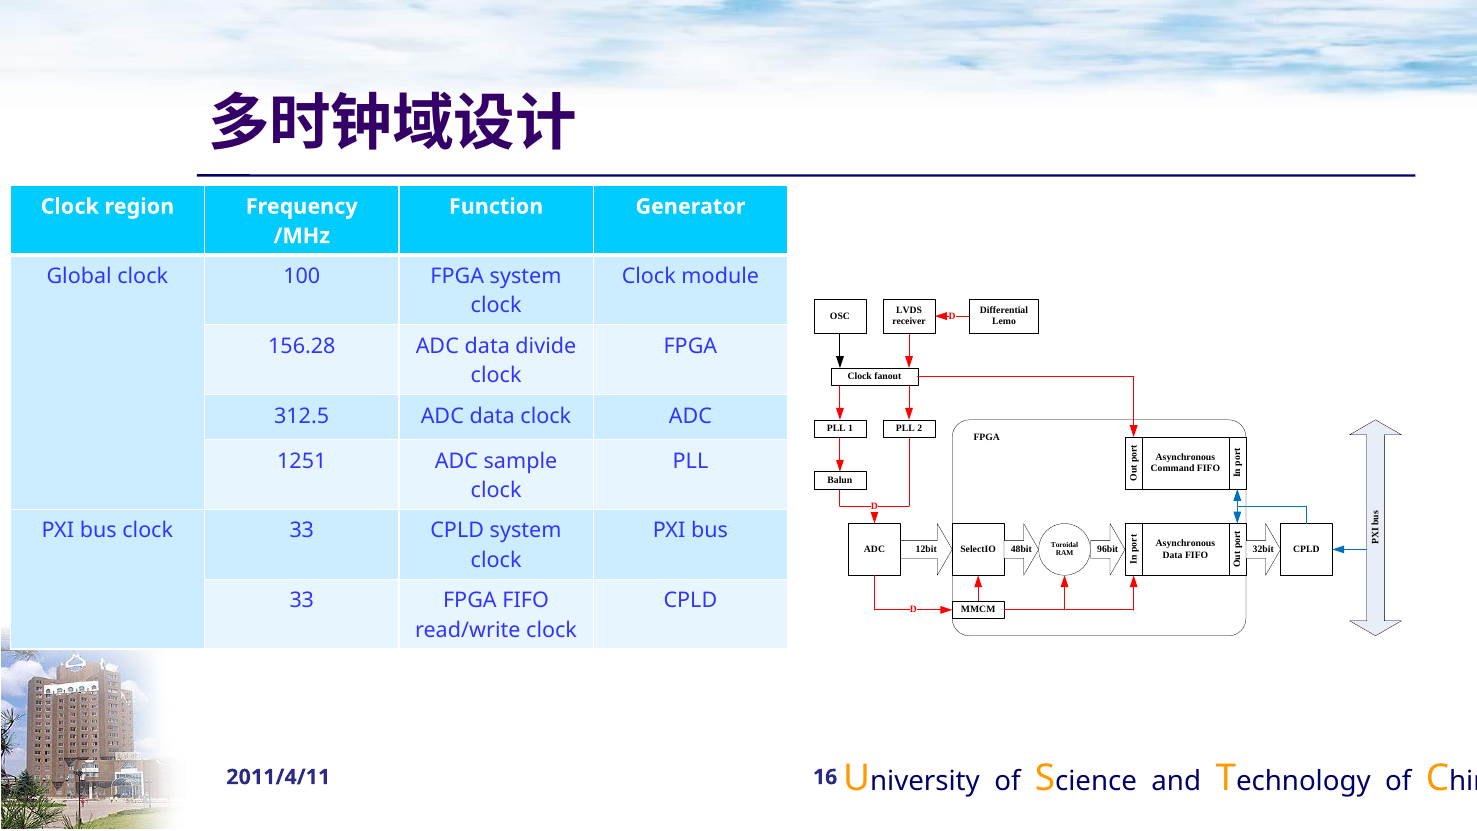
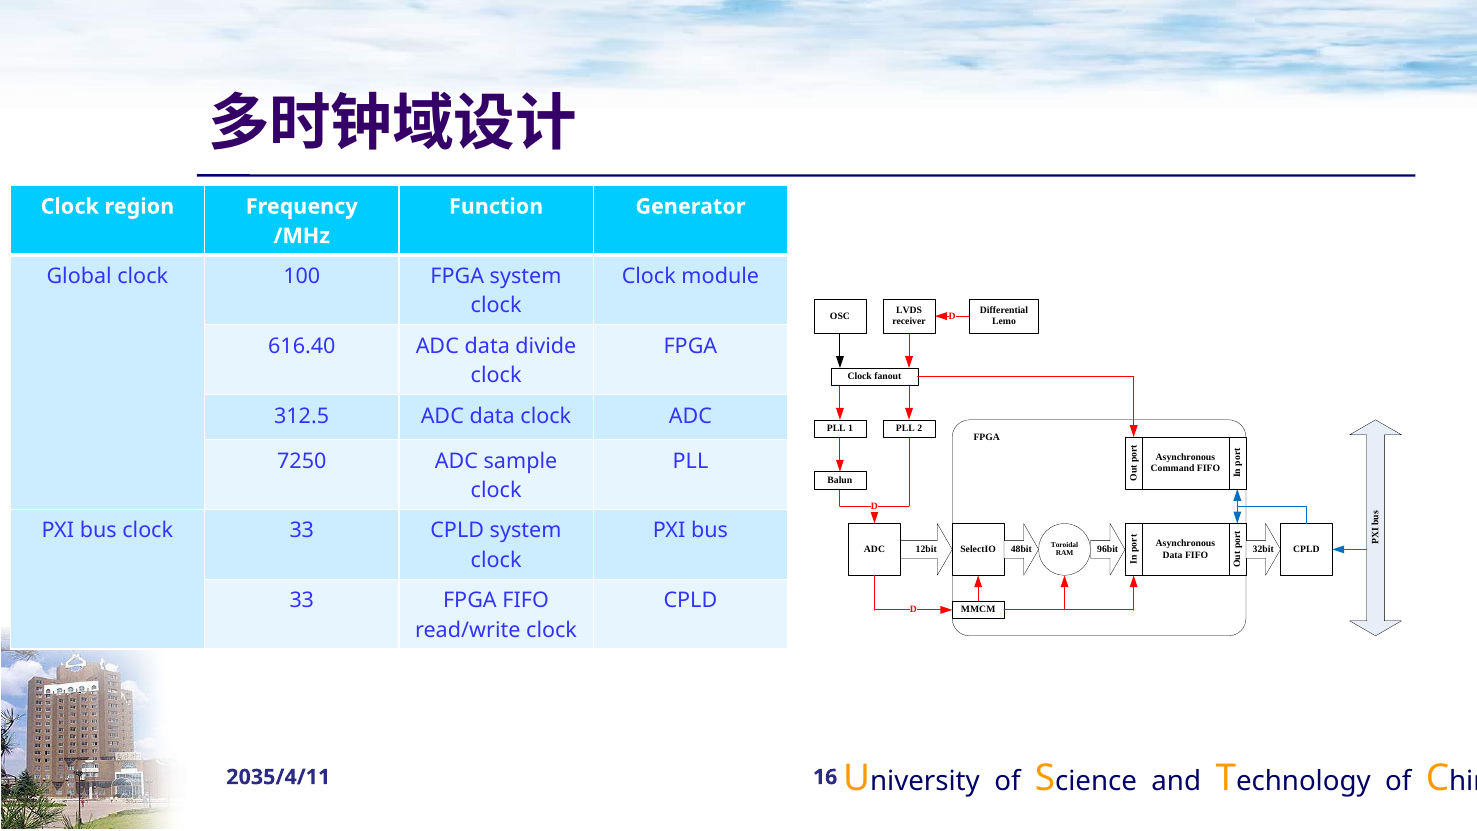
156.28: 156.28 -> 616.40 (302, 346)
1251: 1251 -> 7250 (302, 461)
2011/4/11: 2011/4/11 -> 2035/4/11 (278, 777)
